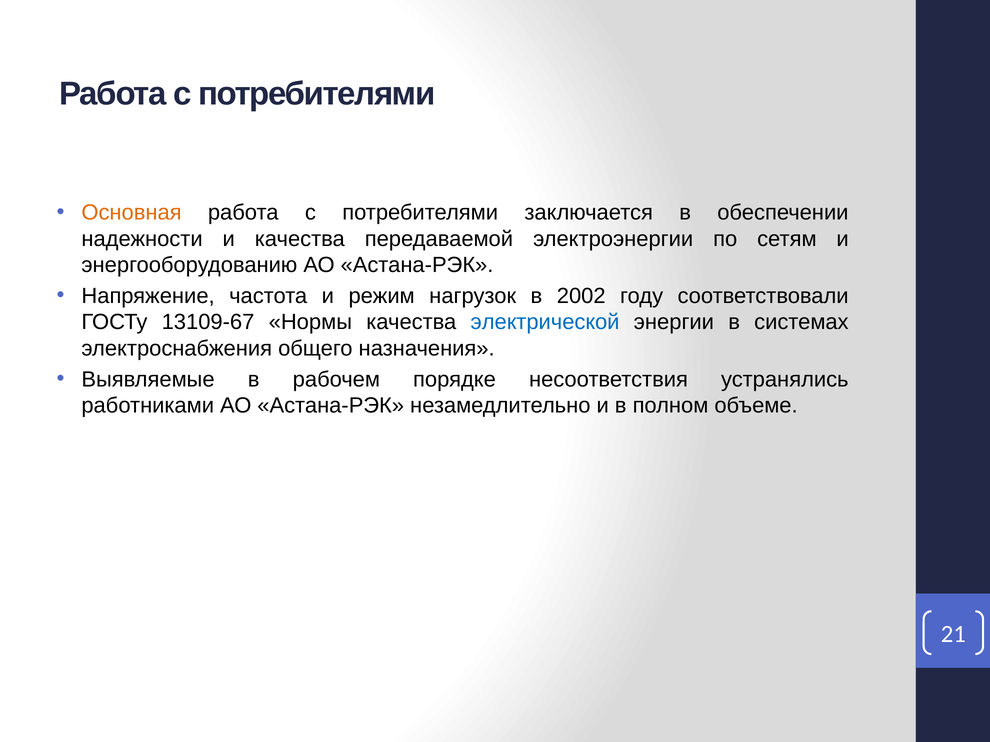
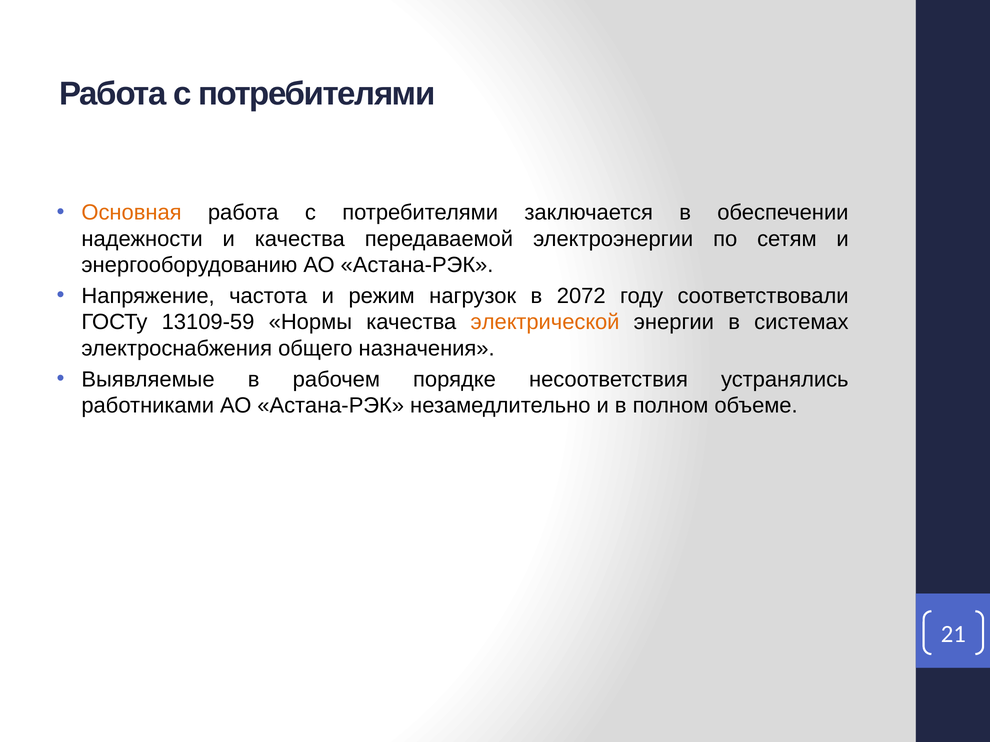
2002: 2002 -> 2072 (581, 296)
13109-67: 13109-67 -> 13109-59 (208, 322)
электрической colour: blue -> orange (545, 322)
